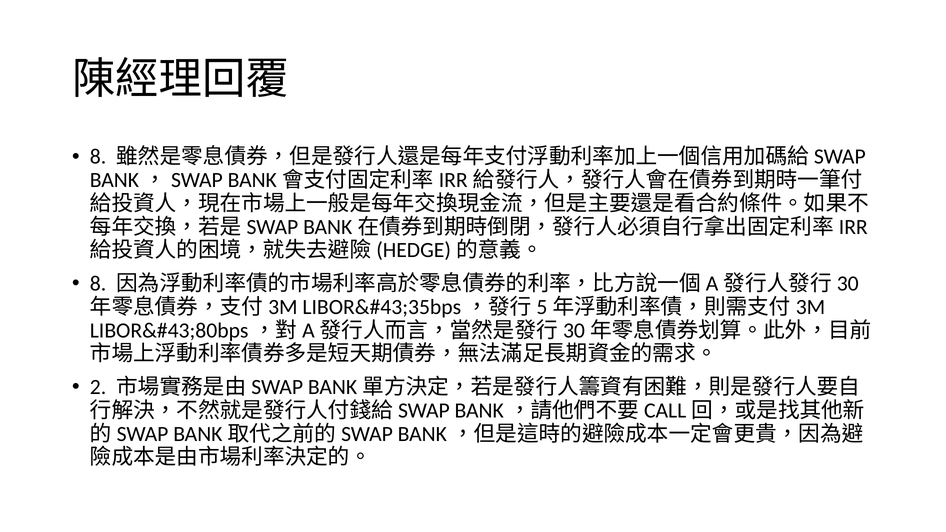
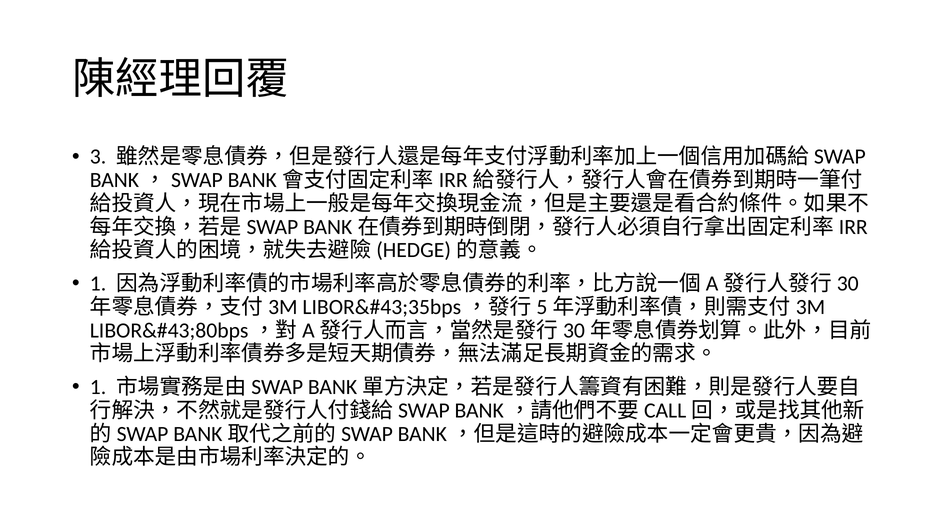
8: 8 -> 3 (98, 157)
8: 8 -> 1 (98, 284)
2: 2 -> 1 (98, 387)
